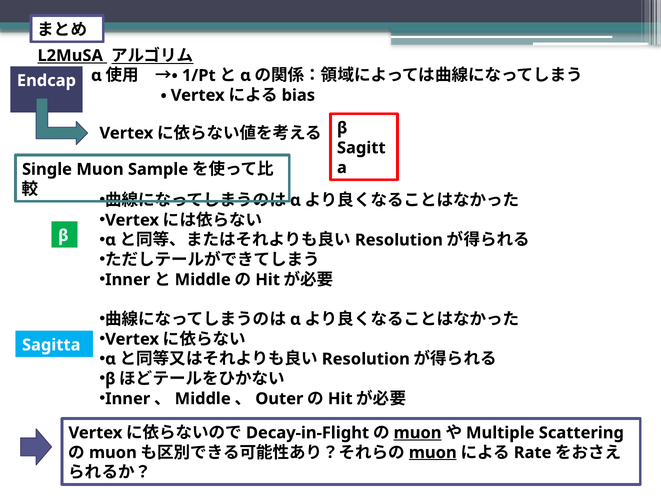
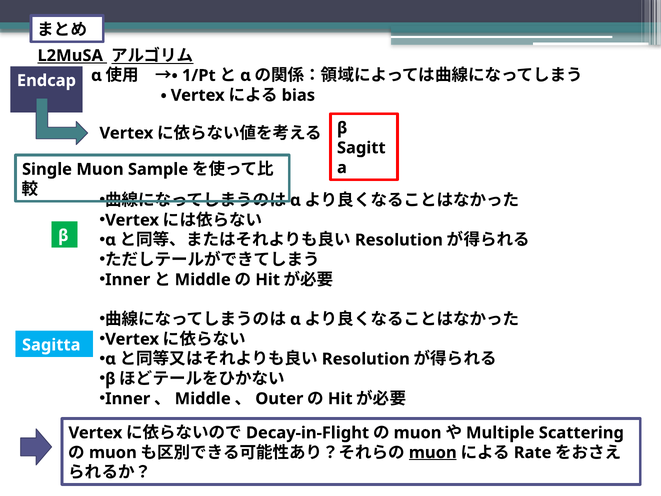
muon underline: present -> none (418, 433)
